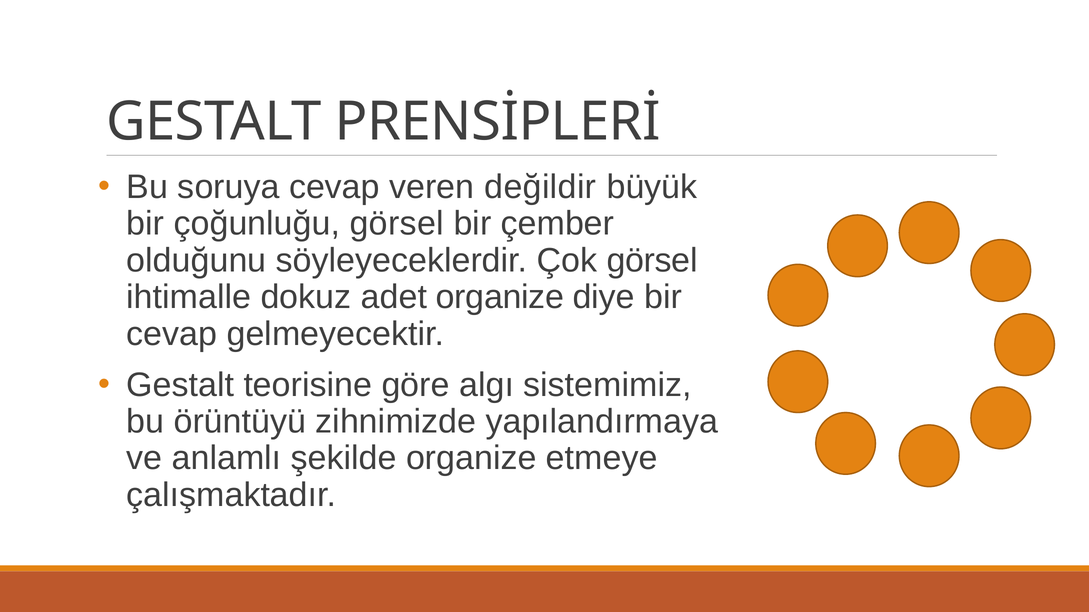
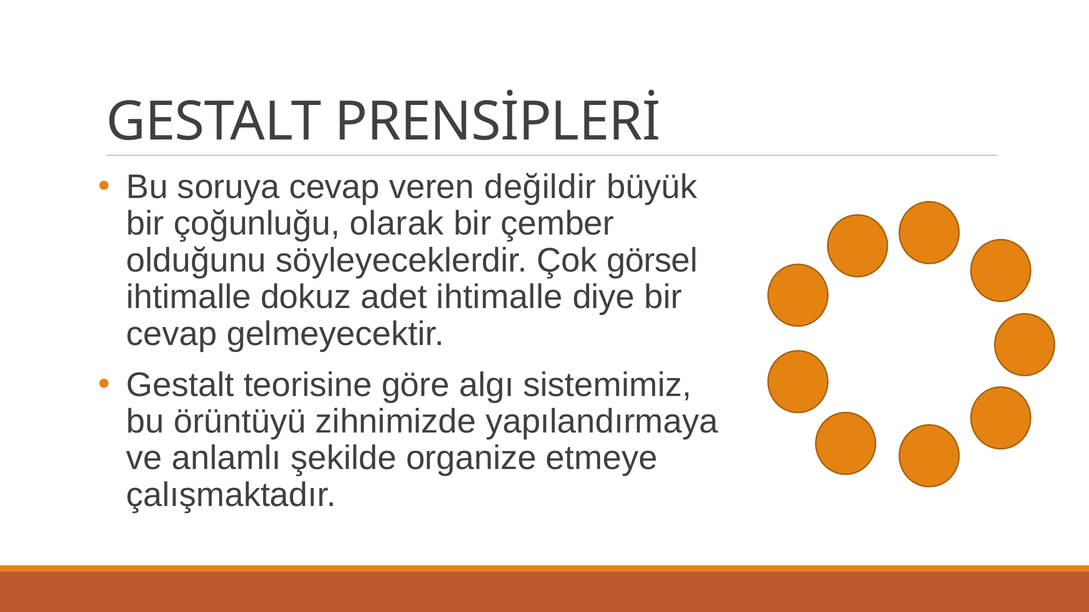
çoğunluğu görsel: görsel -> olarak (397, 224)
adet organize: organize -> ihtimalle (500, 297)
